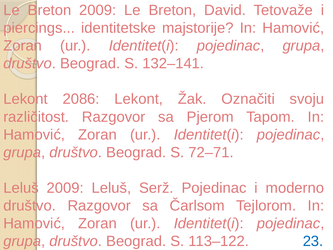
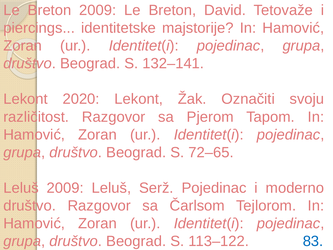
2086: 2086 -> 2020 (81, 99)
72–71: 72–71 -> 72–65 (211, 152)
23: 23 -> 83 (313, 241)
